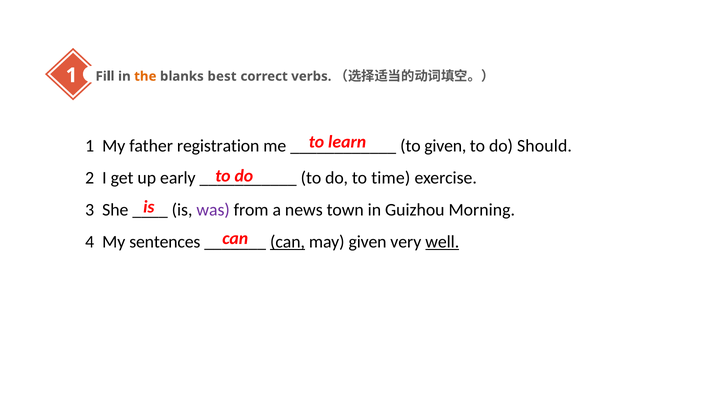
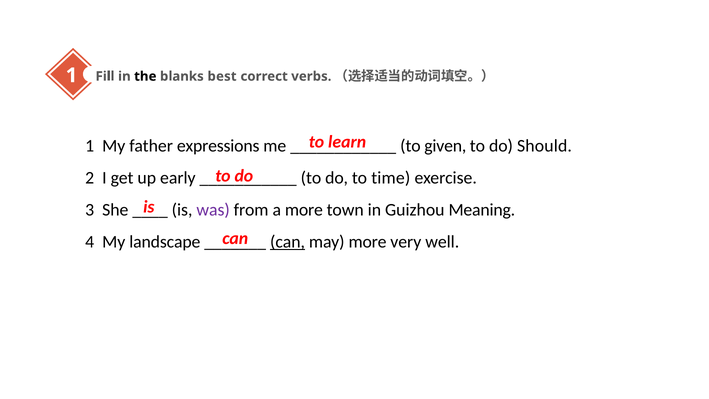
the colour: orange -> black (145, 76)
registration: registration -> expressions (218, 146)
a news: news -> more (304, 210)
Morning: Morning -> Meaning (482, 210)
sentences: sentences -> landscape (165, 242)
may given: given -> more (368, 242)
well underline: present -> none (442, 242)
